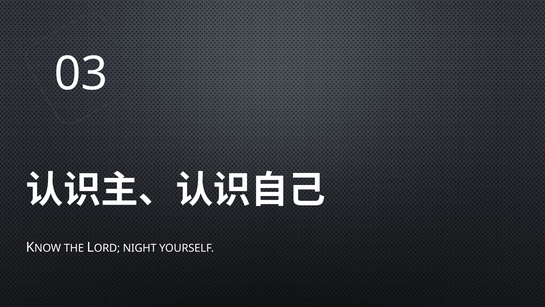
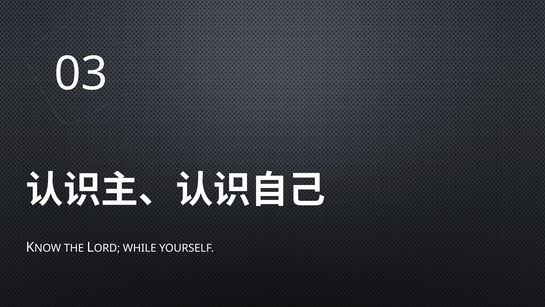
NIGHT: NIGHT -> WHILE (140, 248)
